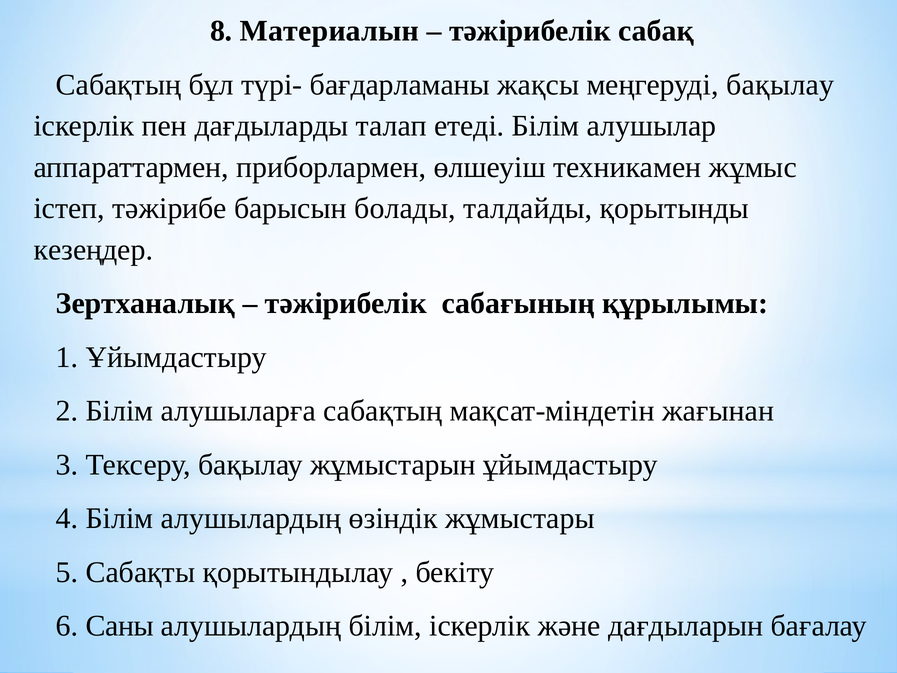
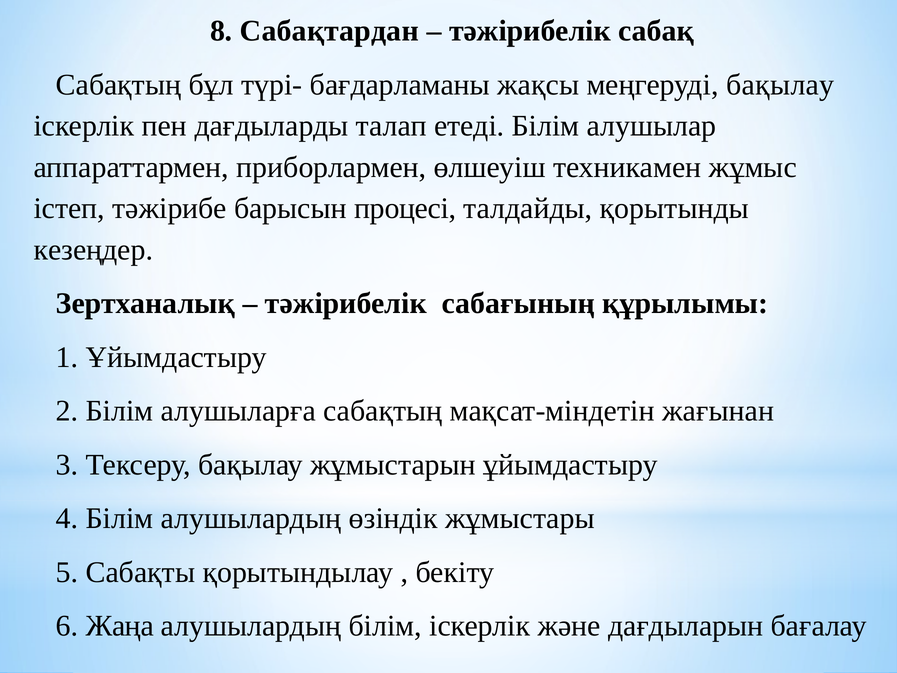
Материалын: Материалын -> Сабақтардан (329, 31)
болады: болады -> процесі (405, 209)
Саны: Саны -> Жаңа (120, 626)
